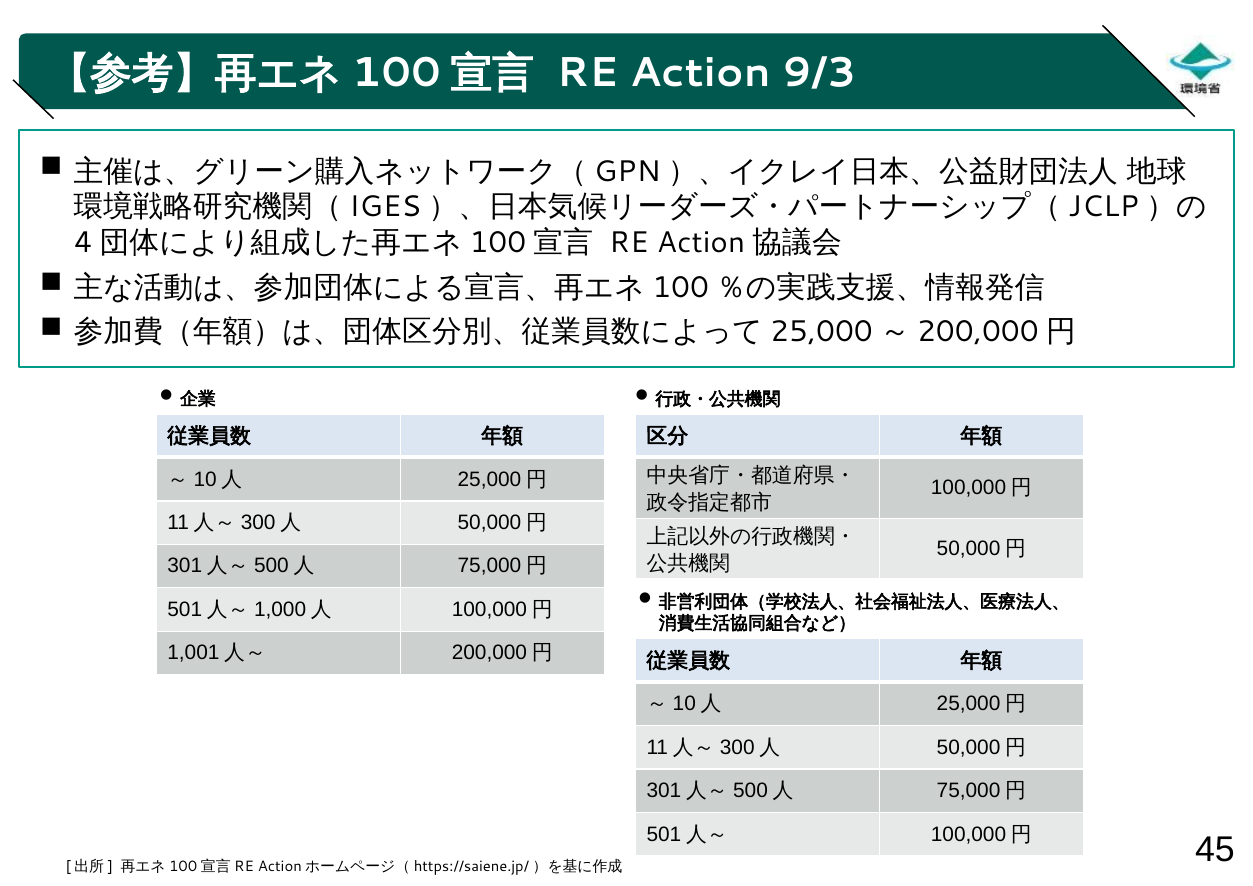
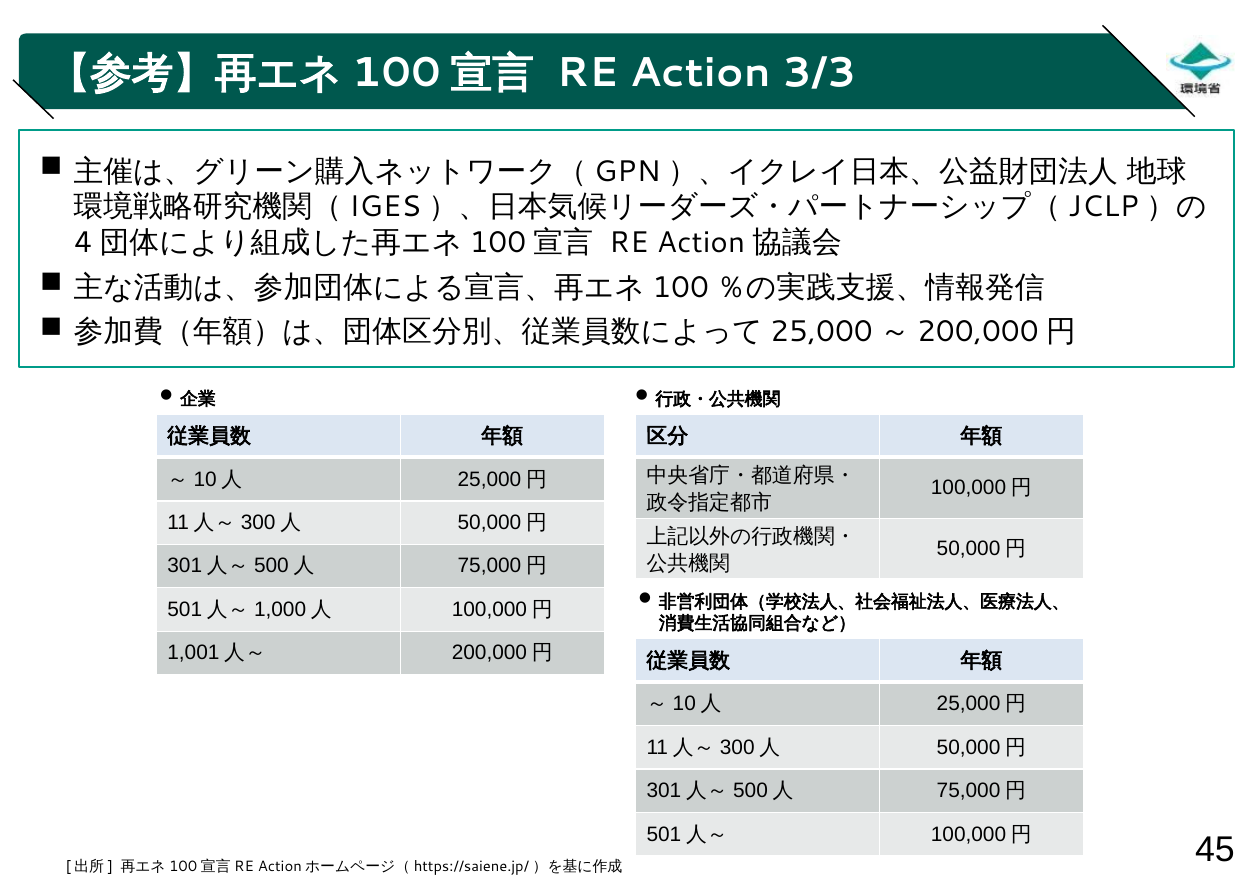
9/3: 9/3 -> 3/3 (819, 73)
